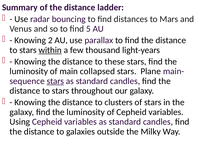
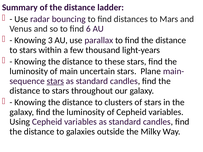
5: 5 -> 6 (88, 29)
2: 2 -> 3 (50, 40)
within underline: present -> none (50, 50)
collapsed: collapsed -> uncertain (97, 71)
